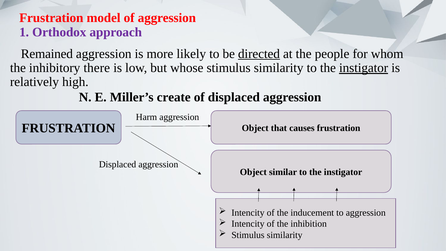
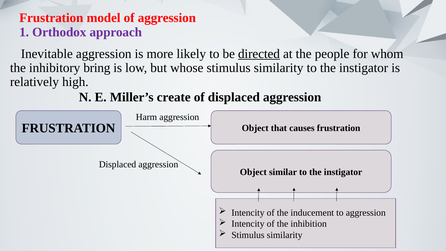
Remained: Remained -> Inevitable (47, 54)
there: there -> bring (97, 68)
instigator underline: present -> none (364, 68)
